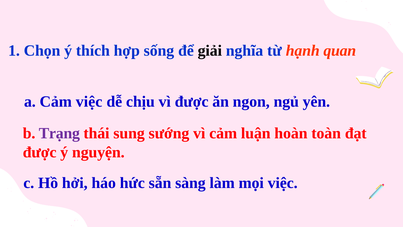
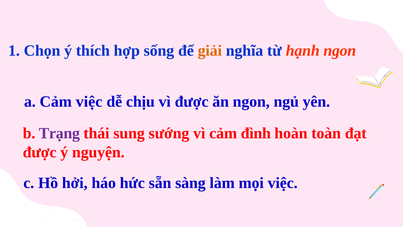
giải colour: black -> orange (210, 51)
hạnh quan: quan -> ngon (340, 51)
luận: luận -> đình (256, 133)
